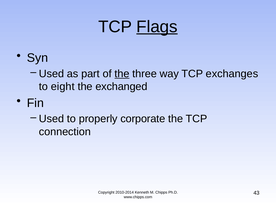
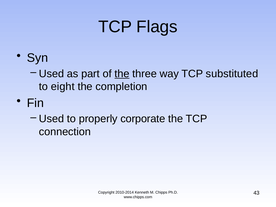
Flags underline: present -> none (157, 27)
exchanges: exchanges -> substituted (232, 74)
exchanged: exchanged -> completion (121, 87)
